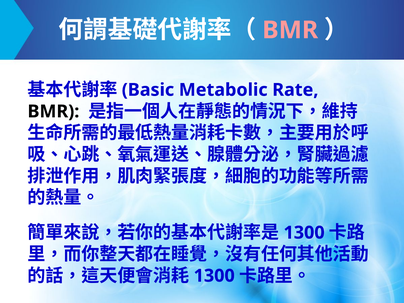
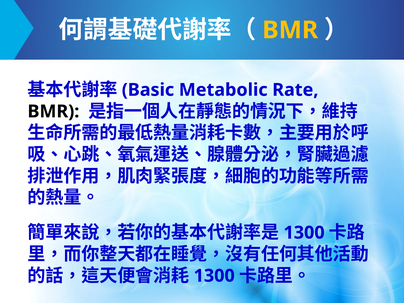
BMR colour: pink -> yellow (290, 30)
